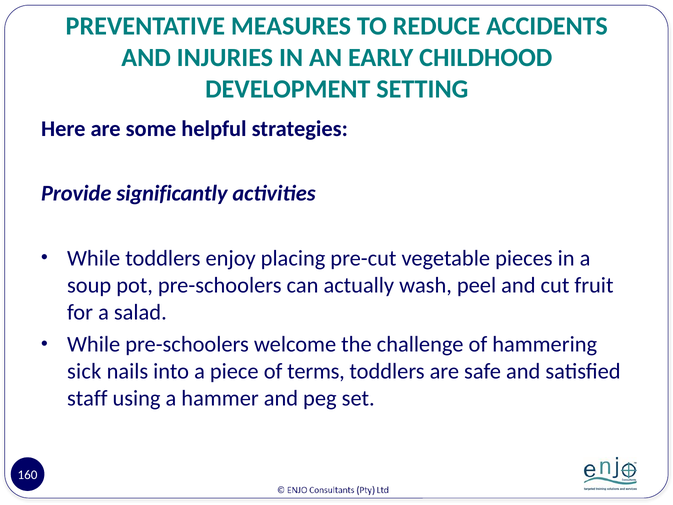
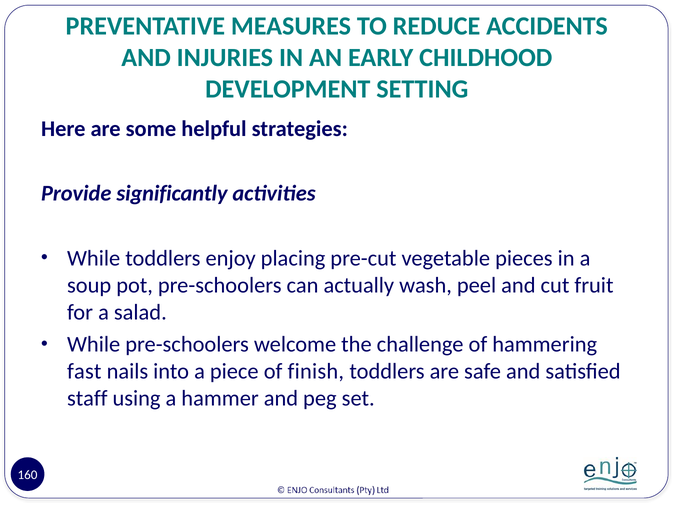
sick: sick -> fast (84, 371)
terms: terms -> finish (316, 371)
